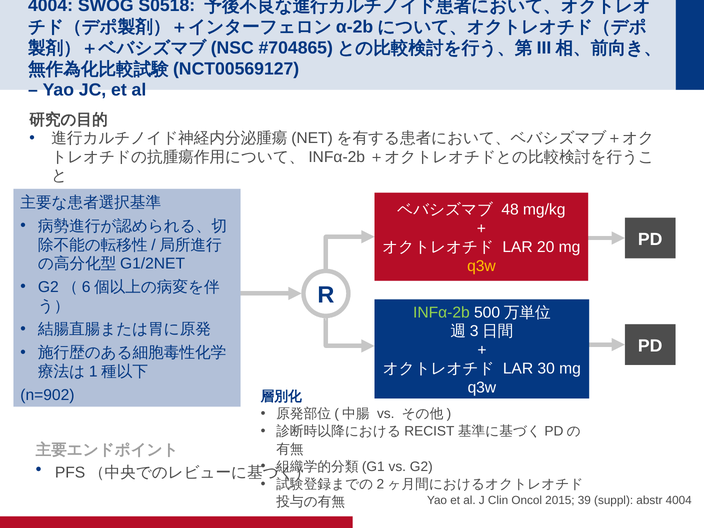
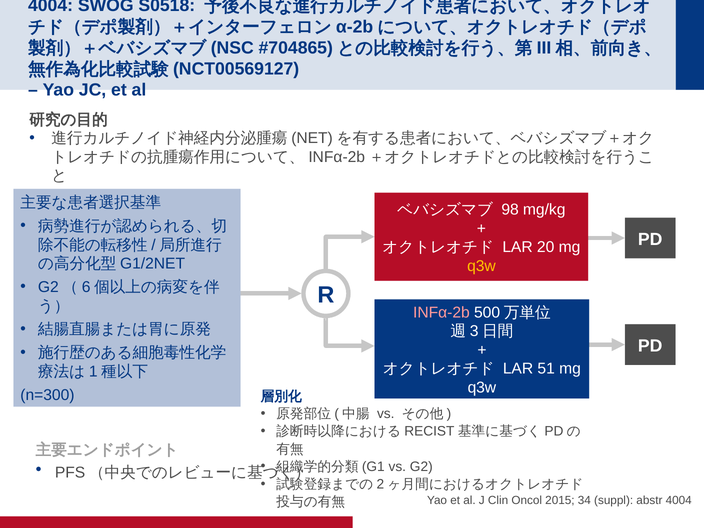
48: 48 -> 98 (510, 210)
INFα-2b colour: light green -> pink (441, 312)
30: 30 -> 51 (546, 369)
n=902: n=902 -> n=300 (47, 395)
39: 39 -> 34 (584, 501)
